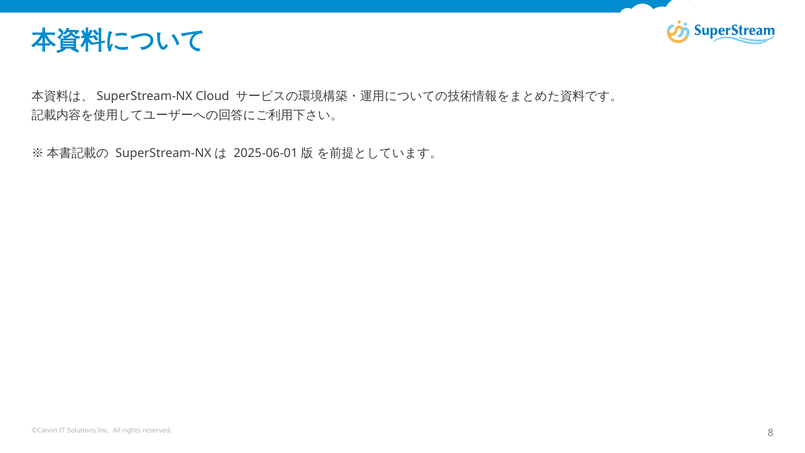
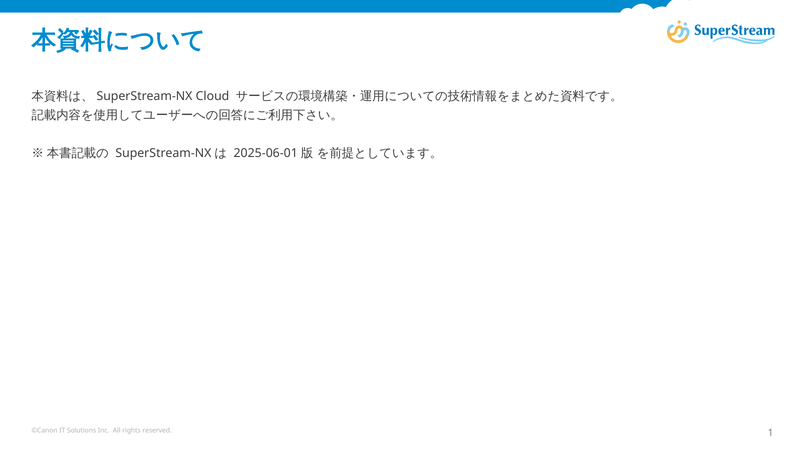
8: 8 -> 1 (771, 433)
